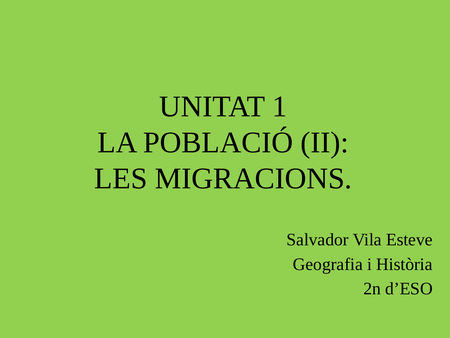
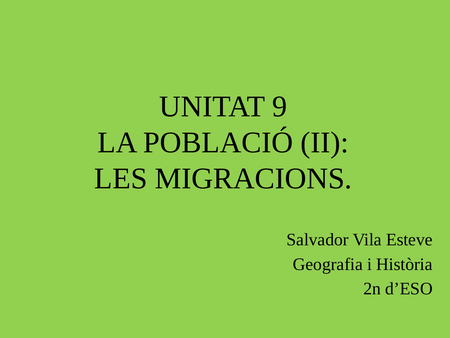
1: 1 -> 9 (280, 106)
